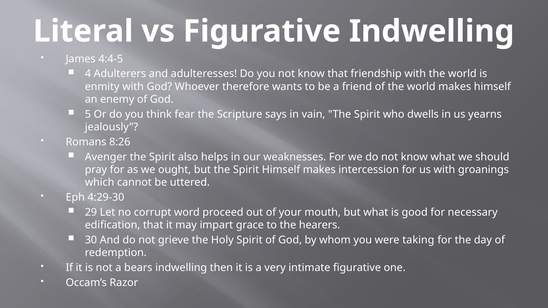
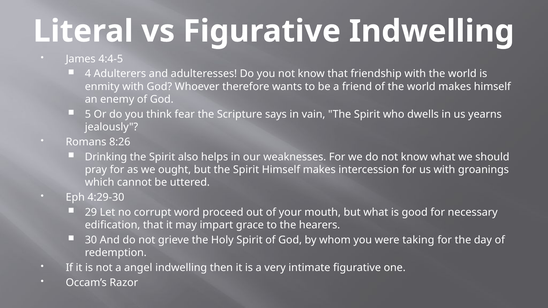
Avenger: Avenger -> Drinking (106, 157)
bears: bears -> angel (138, 268)
